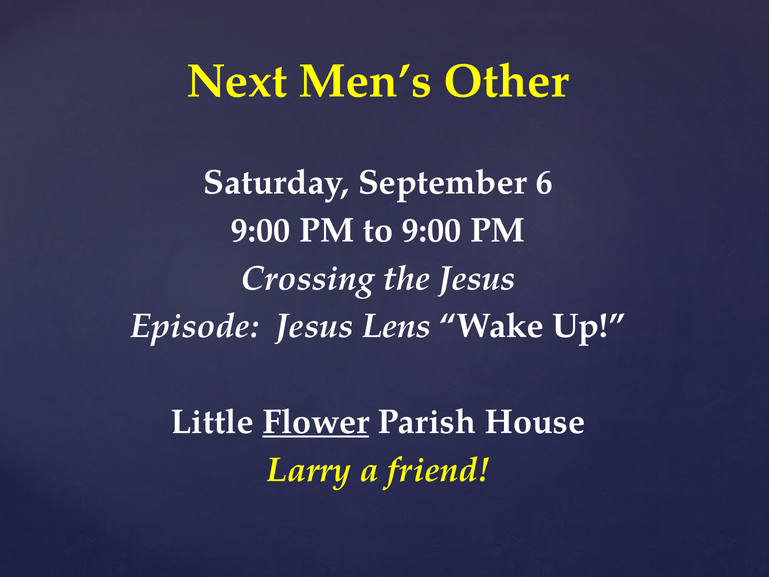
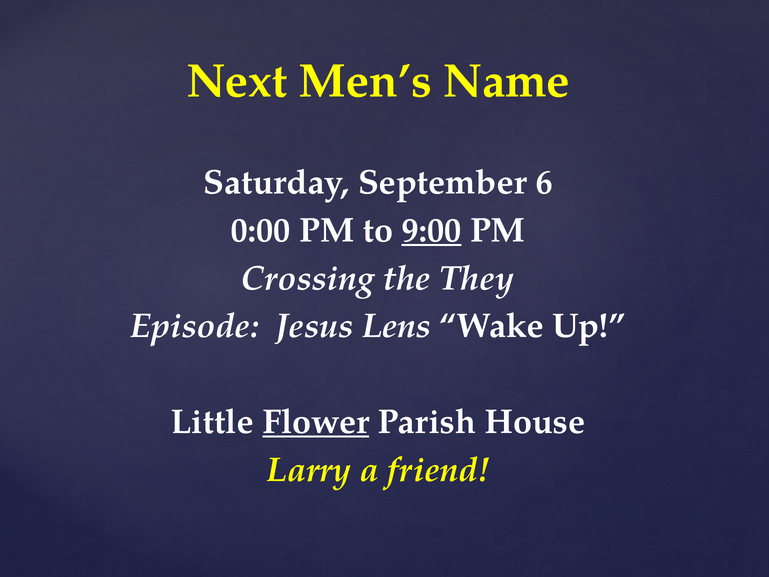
Other: Other -> Name (507, 81)
9:00: 9:00 -> 0:00 (261, 230)
9:00 underline: none -> present (432, 230)
the Jesus: Jesus -> They (477, 278)
